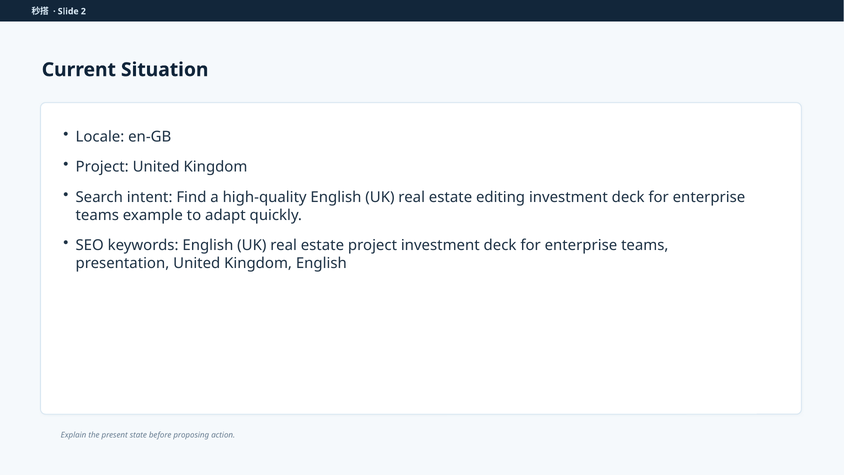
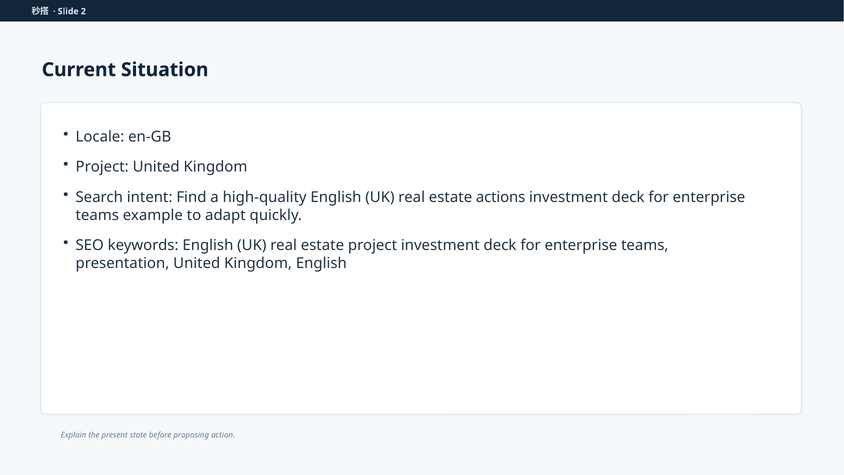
editing: editing -> actions (501, 197)
